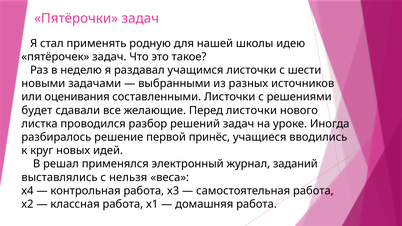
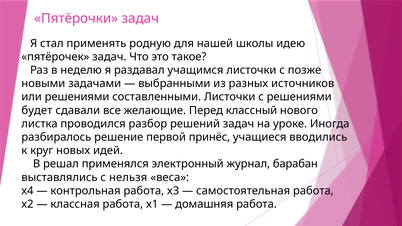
шести: шести -> позже (305, 70)
или оценивания: оценивания -> решениями (77, 97)
Перед листочки: листочки -> классный (252, 110)
заданий: заданий -> барабан (295, 164)
